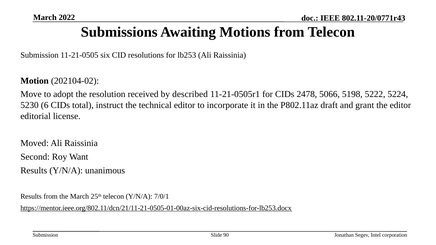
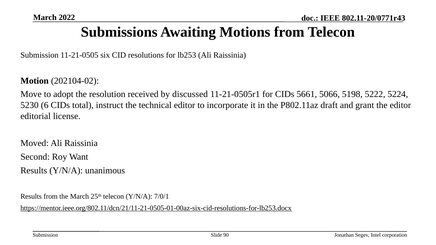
described: described -> discussed (190, 94)
2478: 2478 -> 5661 (307, 94)
